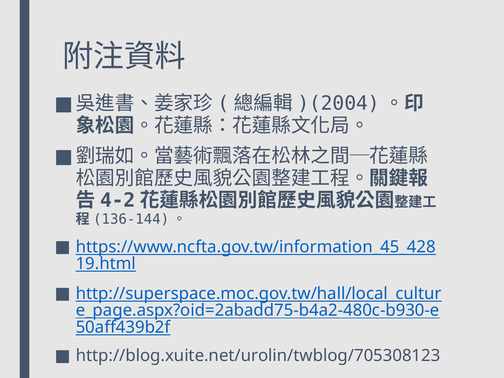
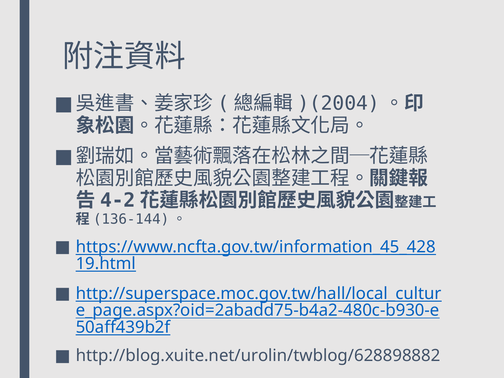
http://blog.xuite.net/urolin/twblog/705308123: http://blog.xuite.net/urolin/twblog/705308123 -> http://blog.xuite.net/urolin/twblog/628898882 (258, 356)
